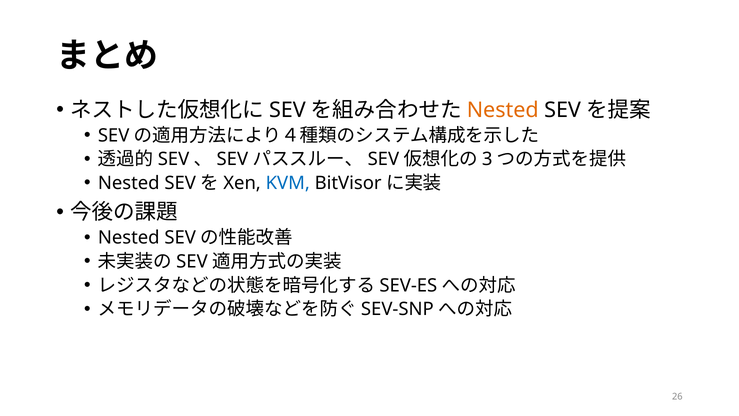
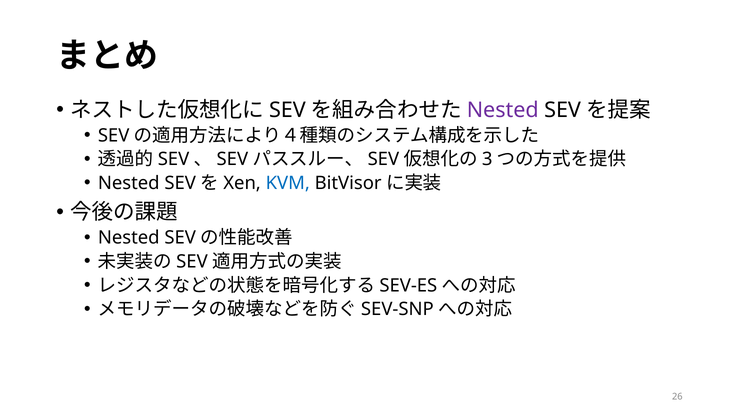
Nested colour: orange -> purple (503, 110)
